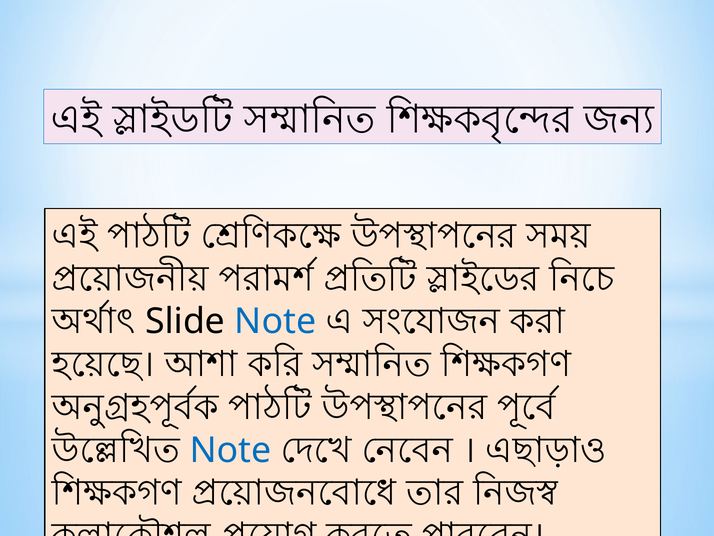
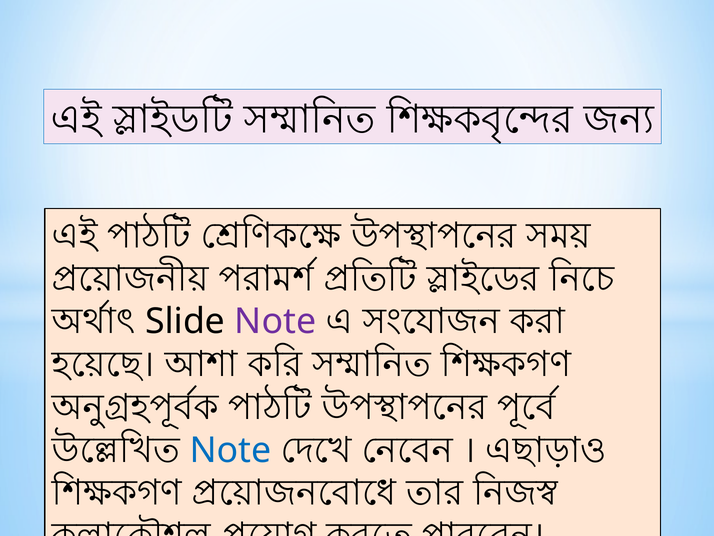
Note colour: blue -> purple (275, 321)
